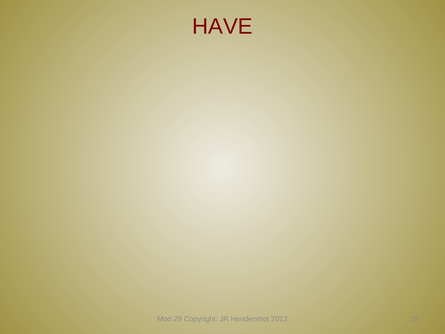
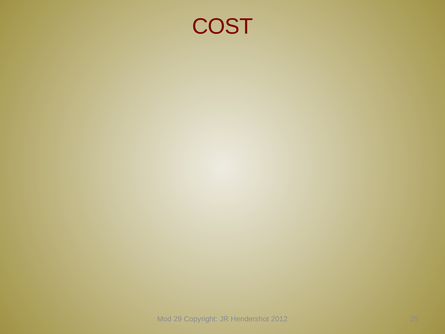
HAVE: HAVE -> COST (223, 27)
